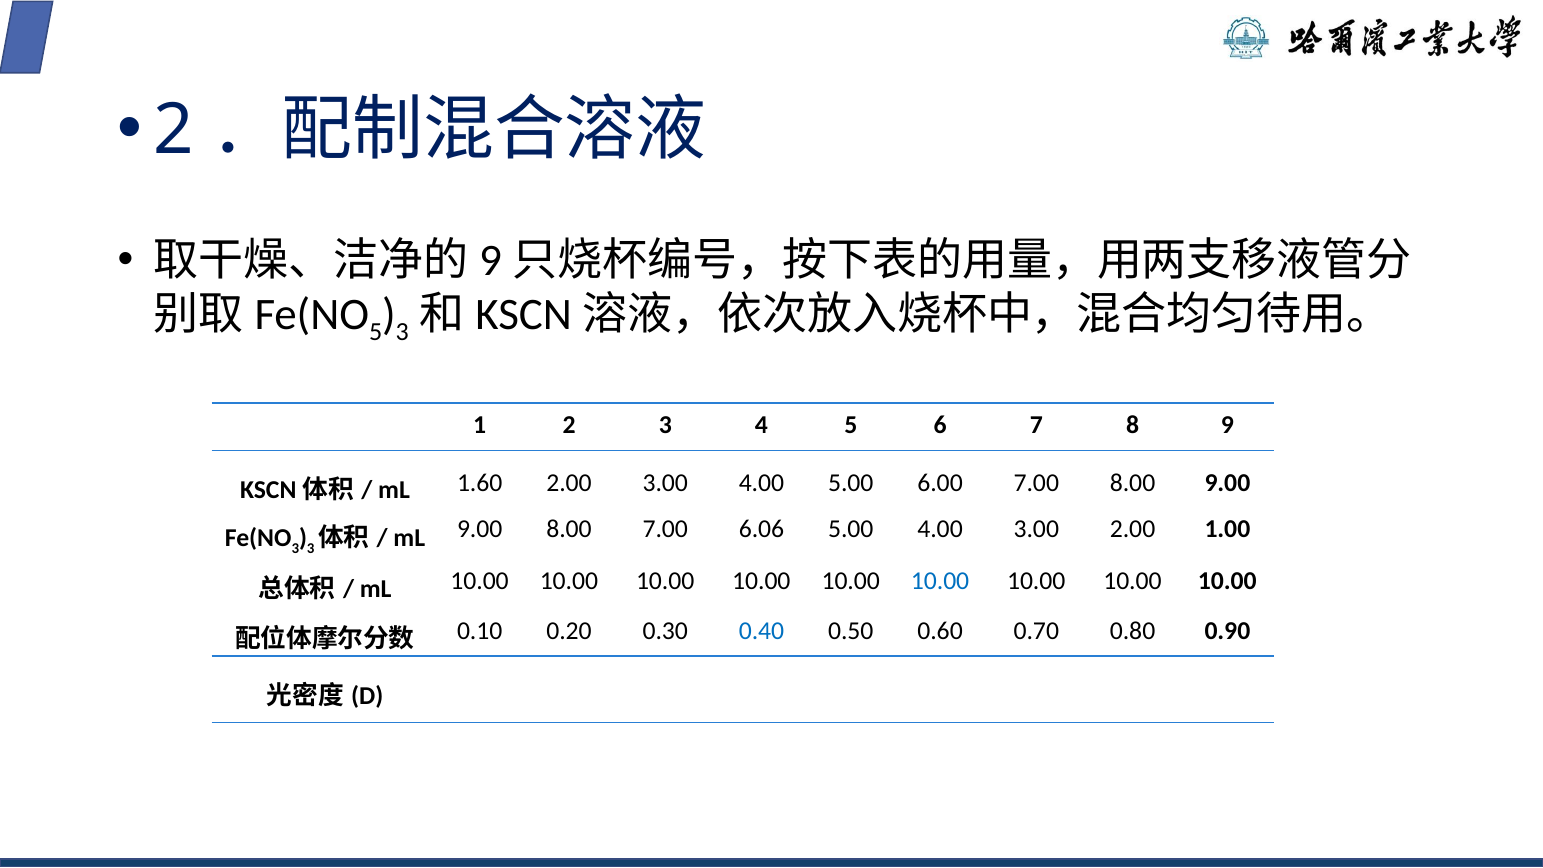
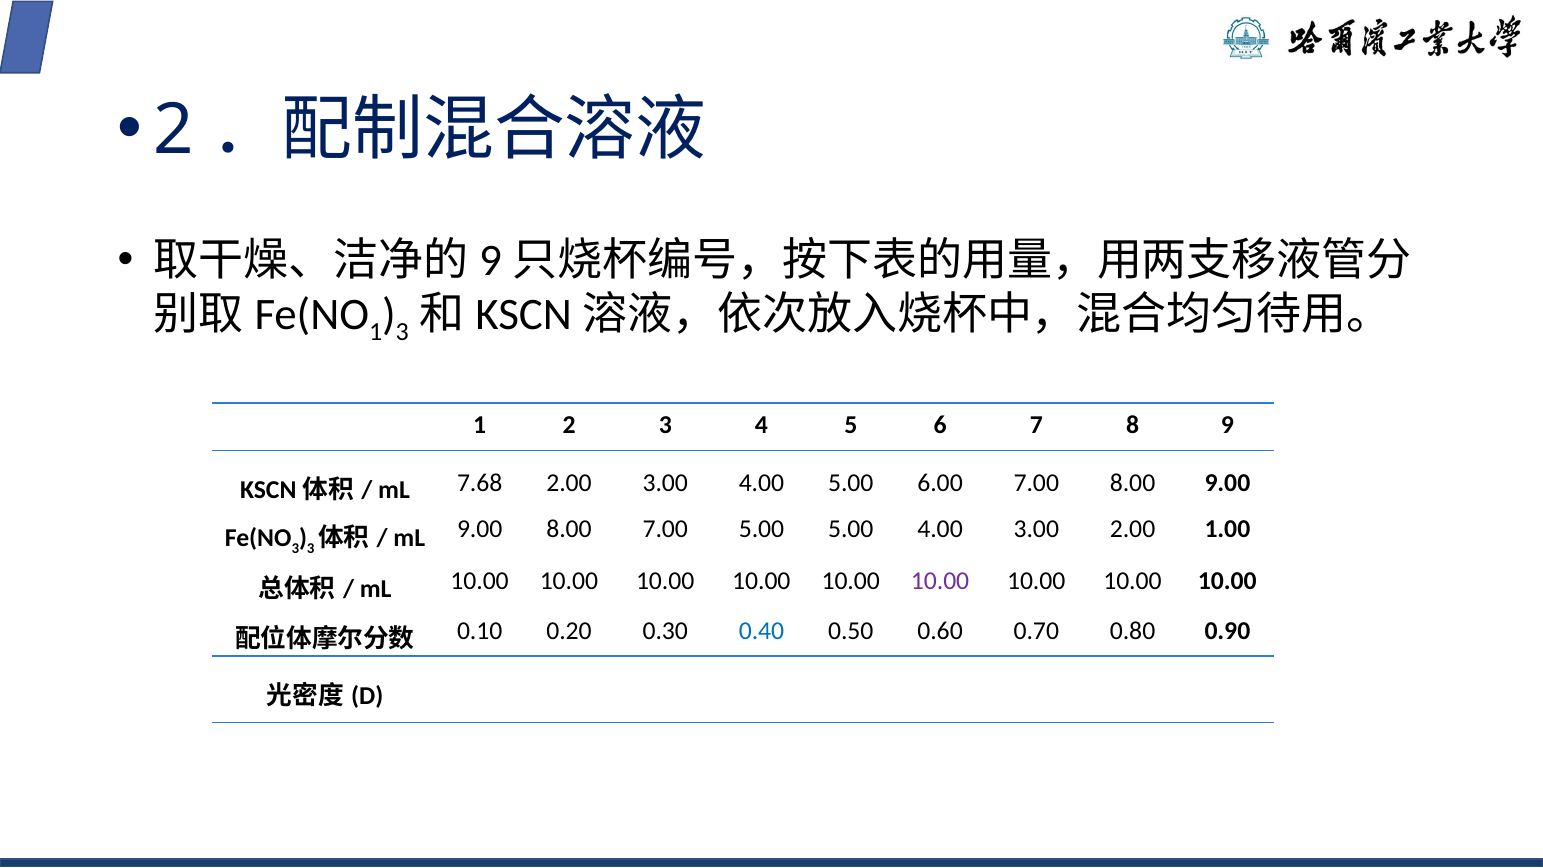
5: 5 -> 1 (376, 332)
1.60: 1.60 -> 7.68 (480, 482)
7.00 6.06: 6.06 -> 5.00 (761, 529)
10.00 colour: blue -> purple (940, 581)
